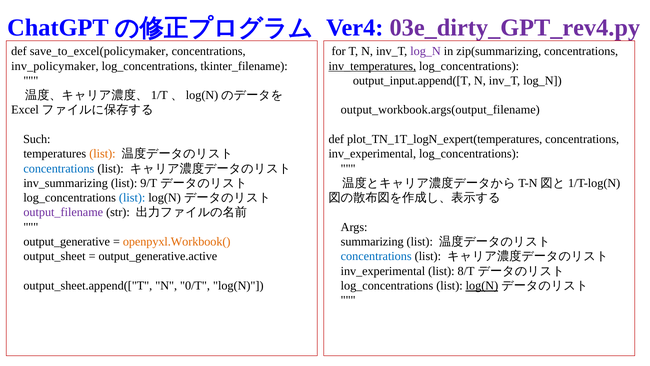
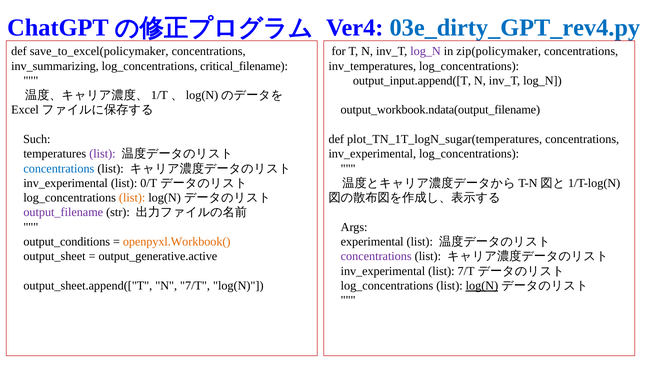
03e_dirty_GPT_rev4.py colour: purple -> blue (515, 28)
zip(summarizing: zip(summarizing -> zip(policymaker (499, 51)
inv_policymaker: inv_policymaker -> inv_summarizing (55, 66)
tkinter_filename: tkinter_filename -> critical_filename (244, 66)
inv_temperatures underline: present -> none (372, 66)
output_workbook.args(output_filename: output_workbook.args(output_filename -> output_workbook.ndata(output_filename (440, 110)
plot_TN_1T_logN_expert(temperatures: plot_TN_1T_logN_expert(temperatures -> plot_TN_1T_logN_sugar(temperatures (445, 139)
list colour: orange -> purple (102, 154)
inv_summarizing: inv_summarizing -> inv_experimental (66, 183)
9/T: 9/T -> 0/T (149, 183)
list colour: blue -> orange (132, 198)
output_generative: output_generative -> output_conditions (67, 241)
summarizing: summarizing -> experimental (372, 241)
concentrations colour: blue -> purple (376, 256)
list 8/T: 8/T -> 7/T (466, 271)
N 0/T: 0/T -> 7/T (195, 285)
